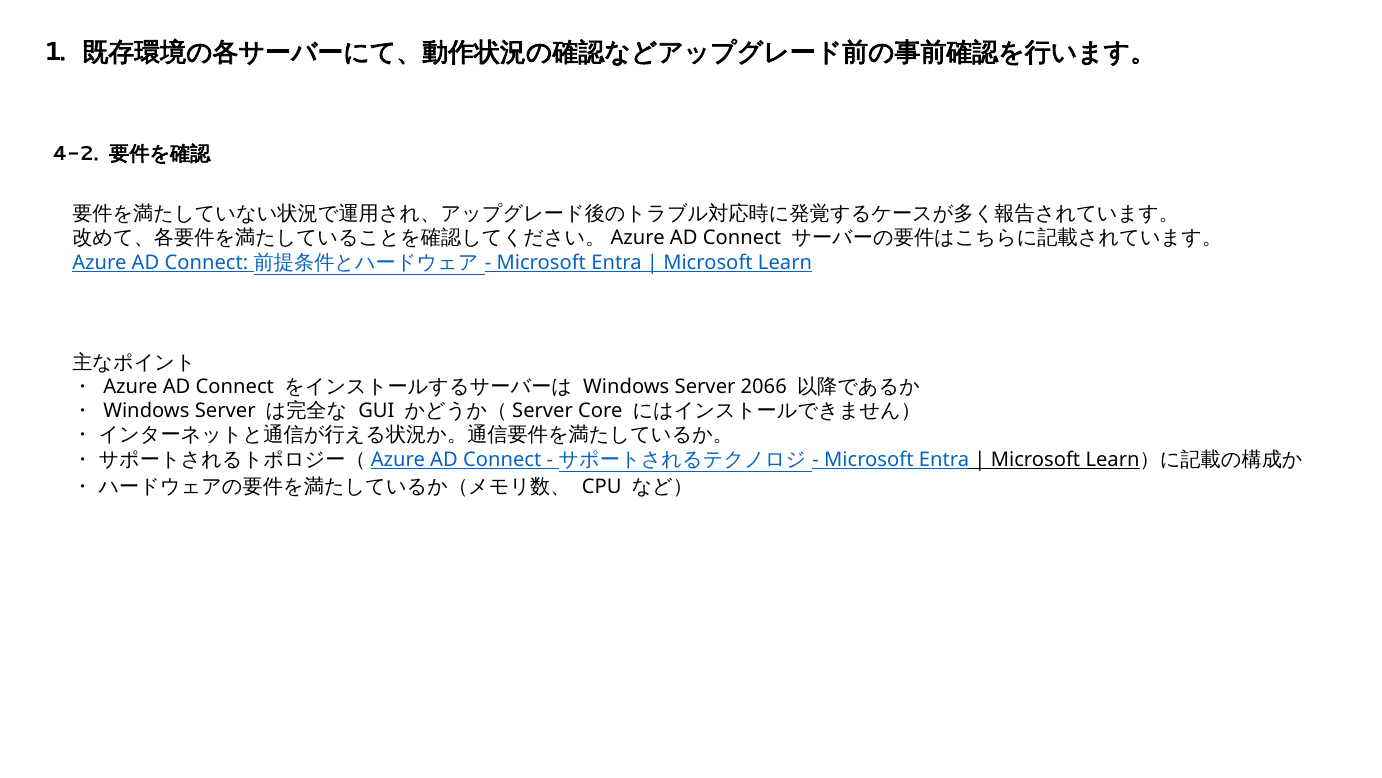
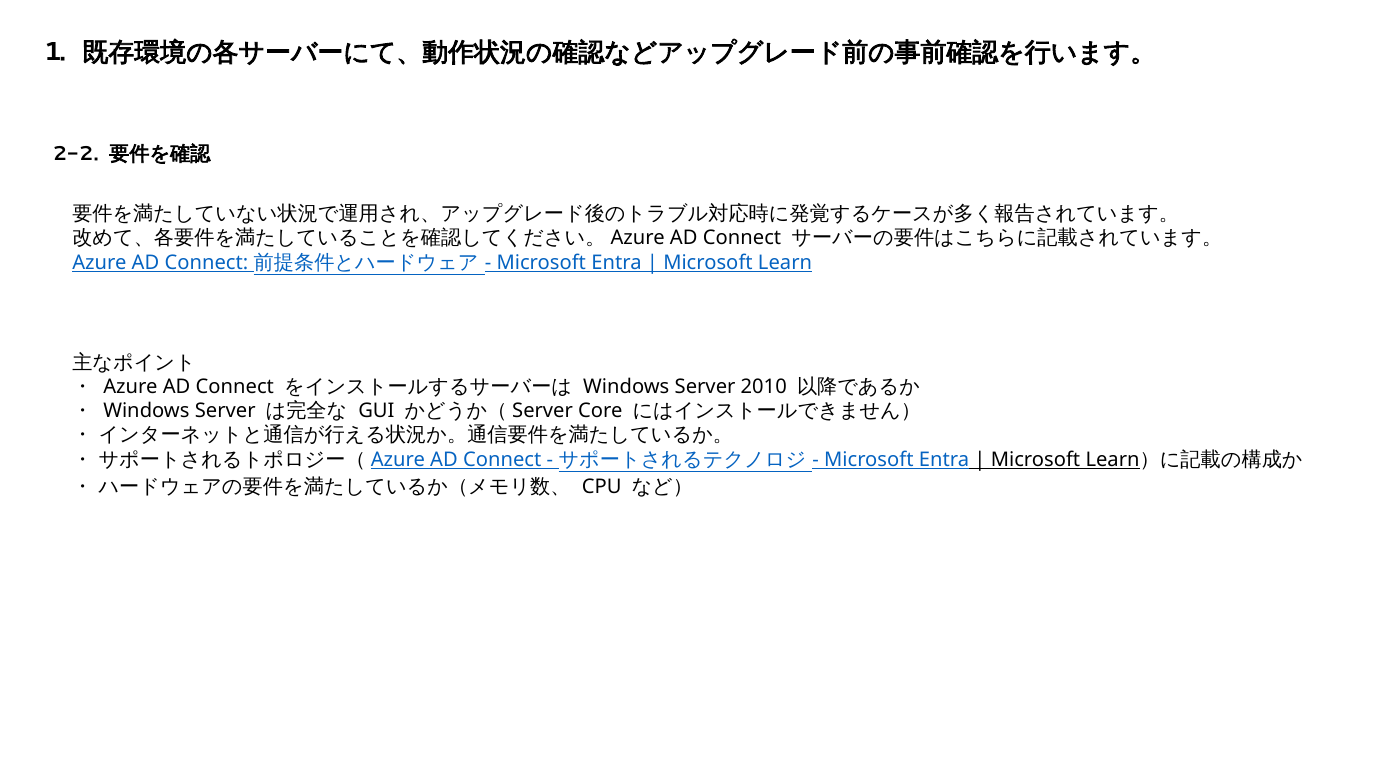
4-2: 4-2 -> 2-2 (76, 153)
2066: 2066 -> 2010 (764, 386)
